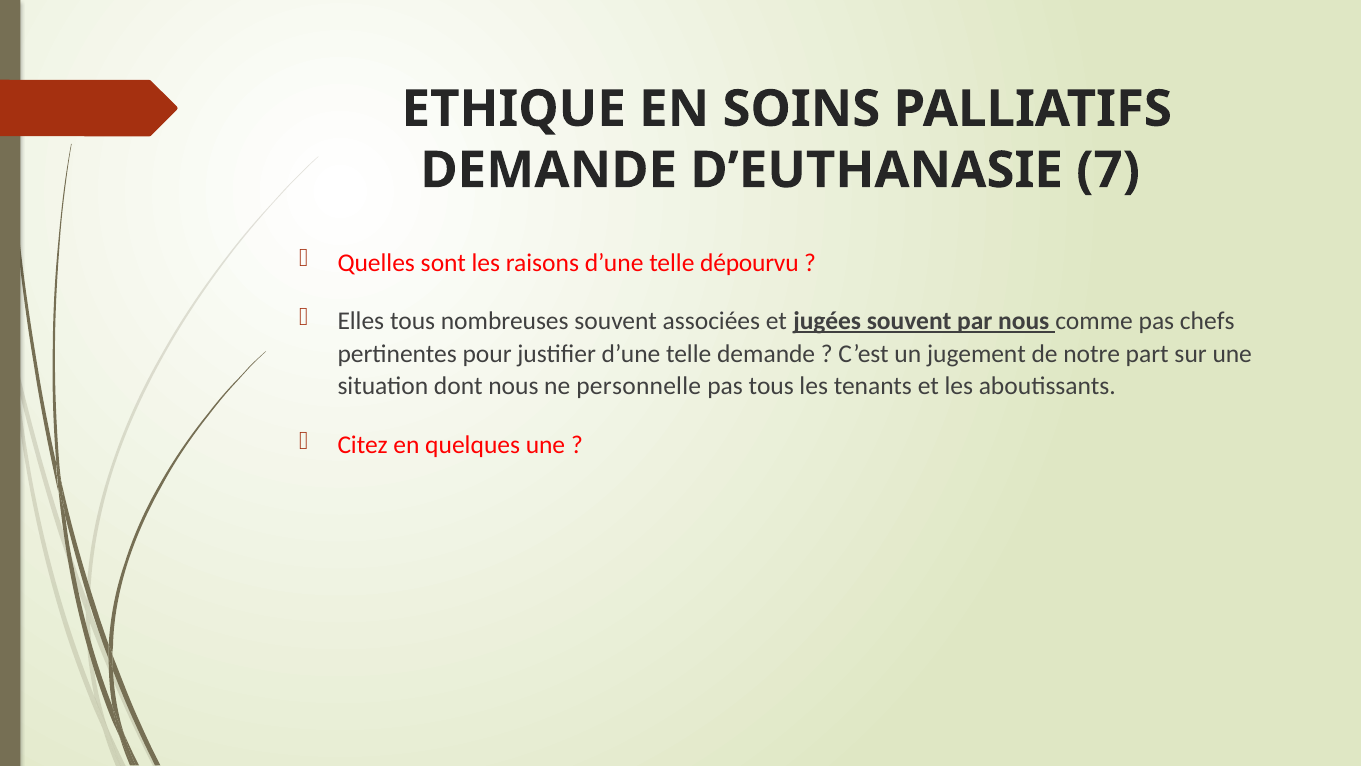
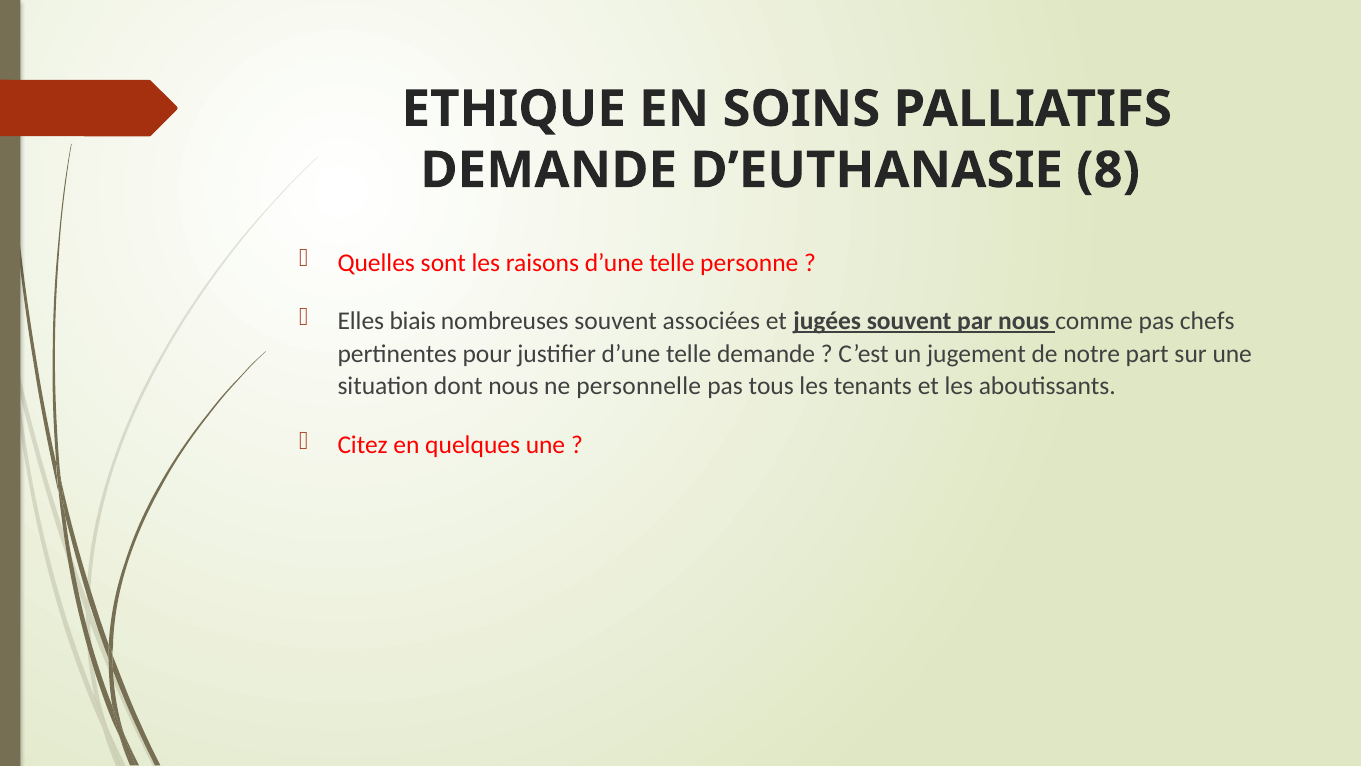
7: 7 -> 8 (1108, 170)
dépourvu: dépourvu -> personne (749, 263)
Elles tous: tous -> biais (413, 321)
